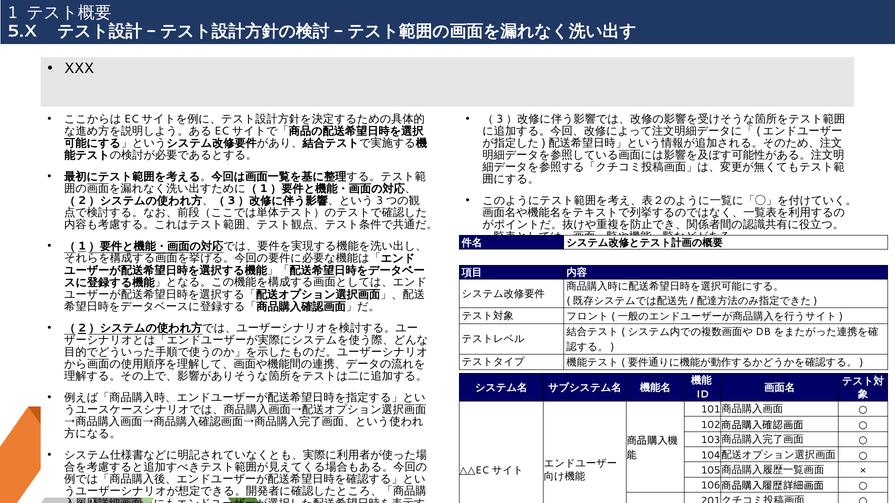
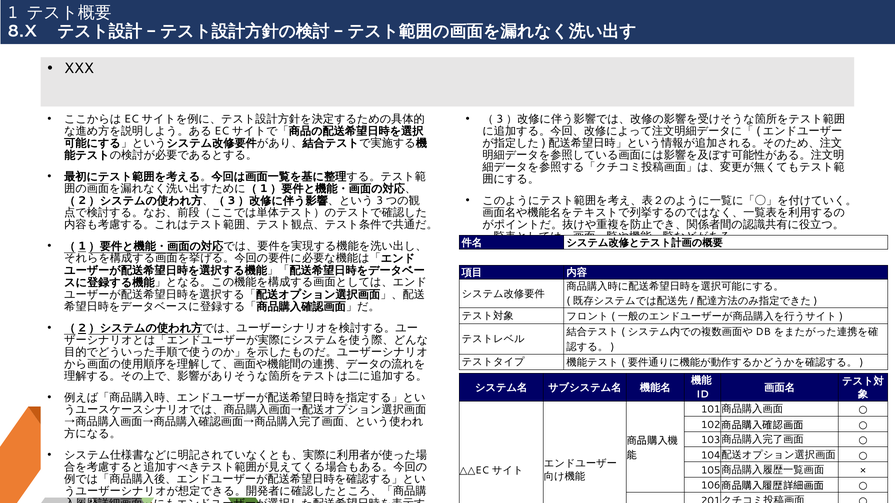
5.X: 5.X -> 8.X (22, 31)
